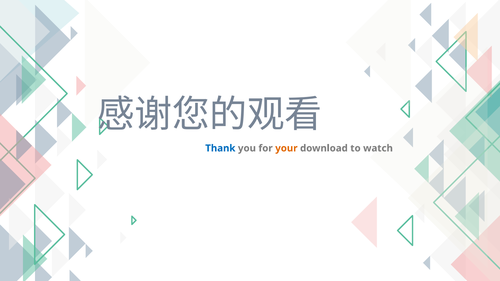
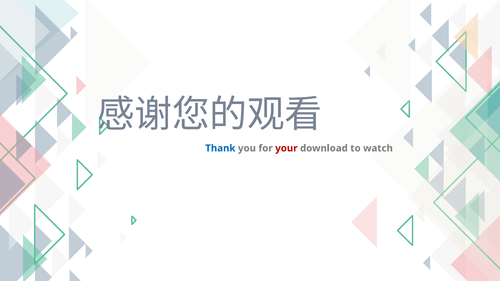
your colour: orange -> red (286, 148)
